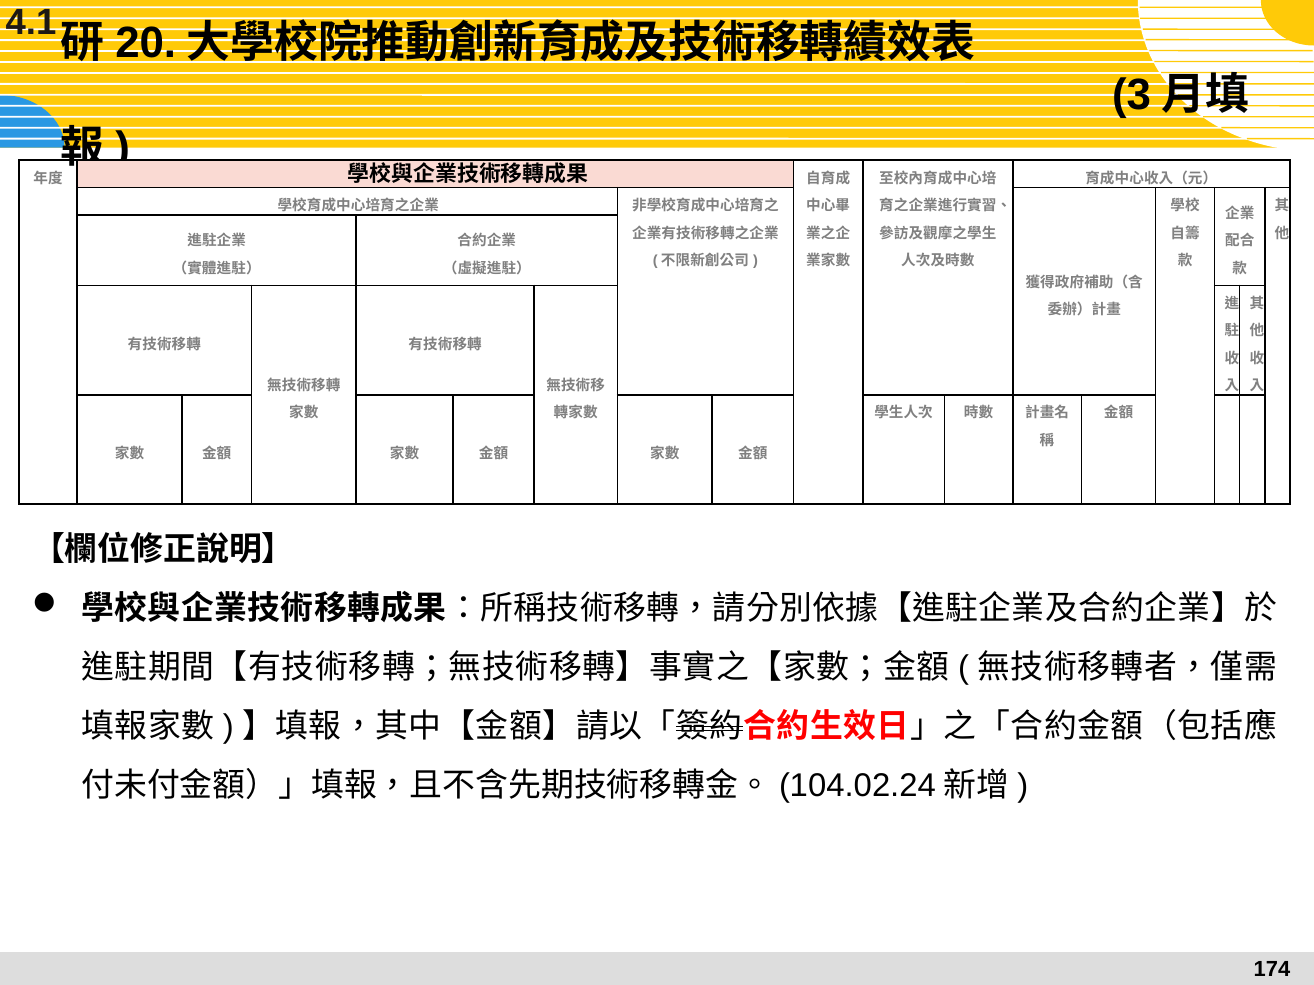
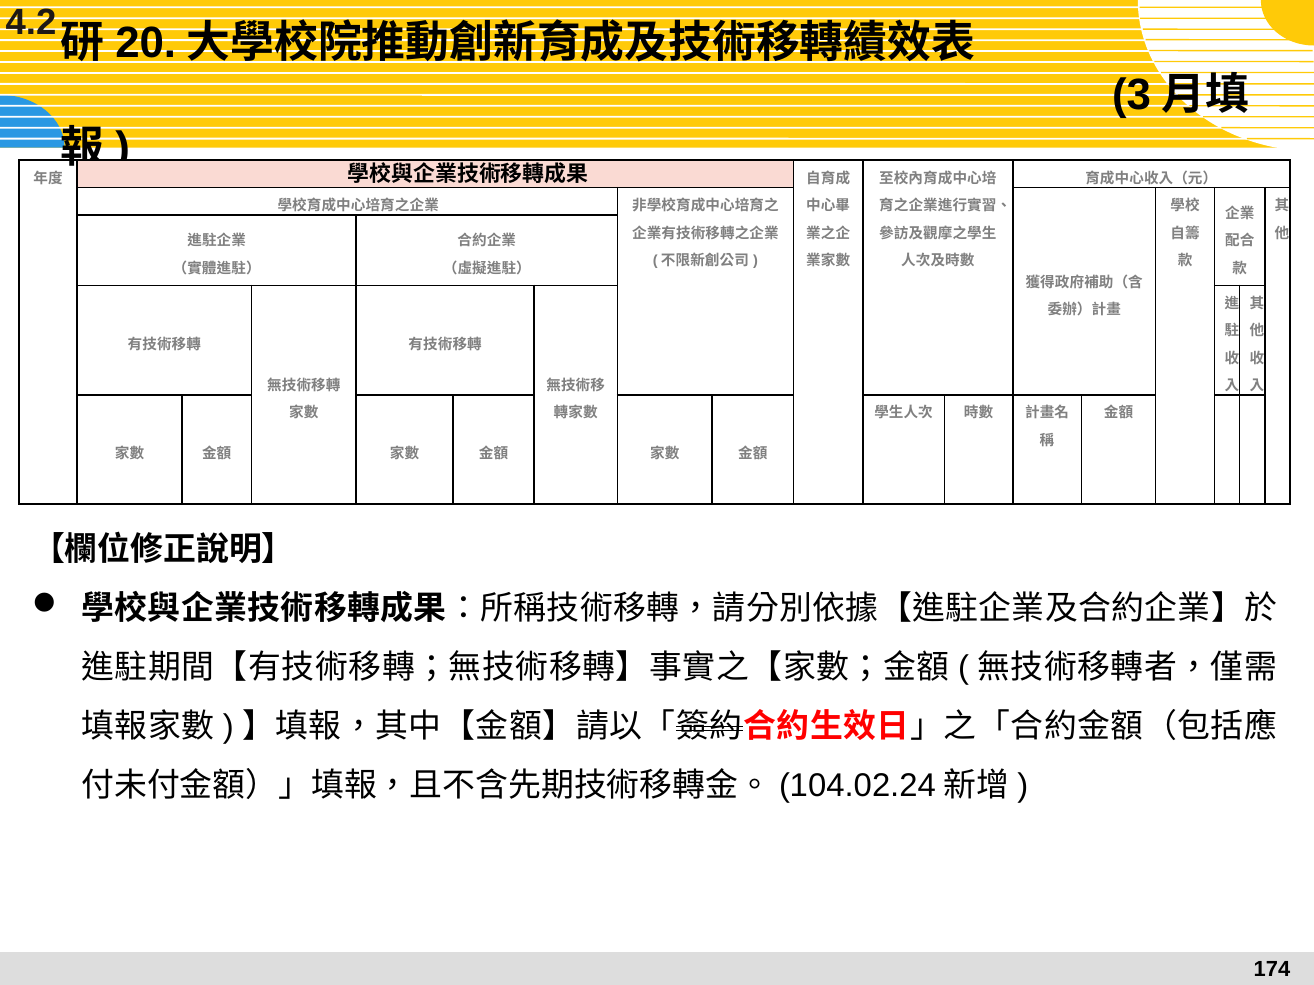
4.1: 4.1 -> 4.2 (31, 22)
